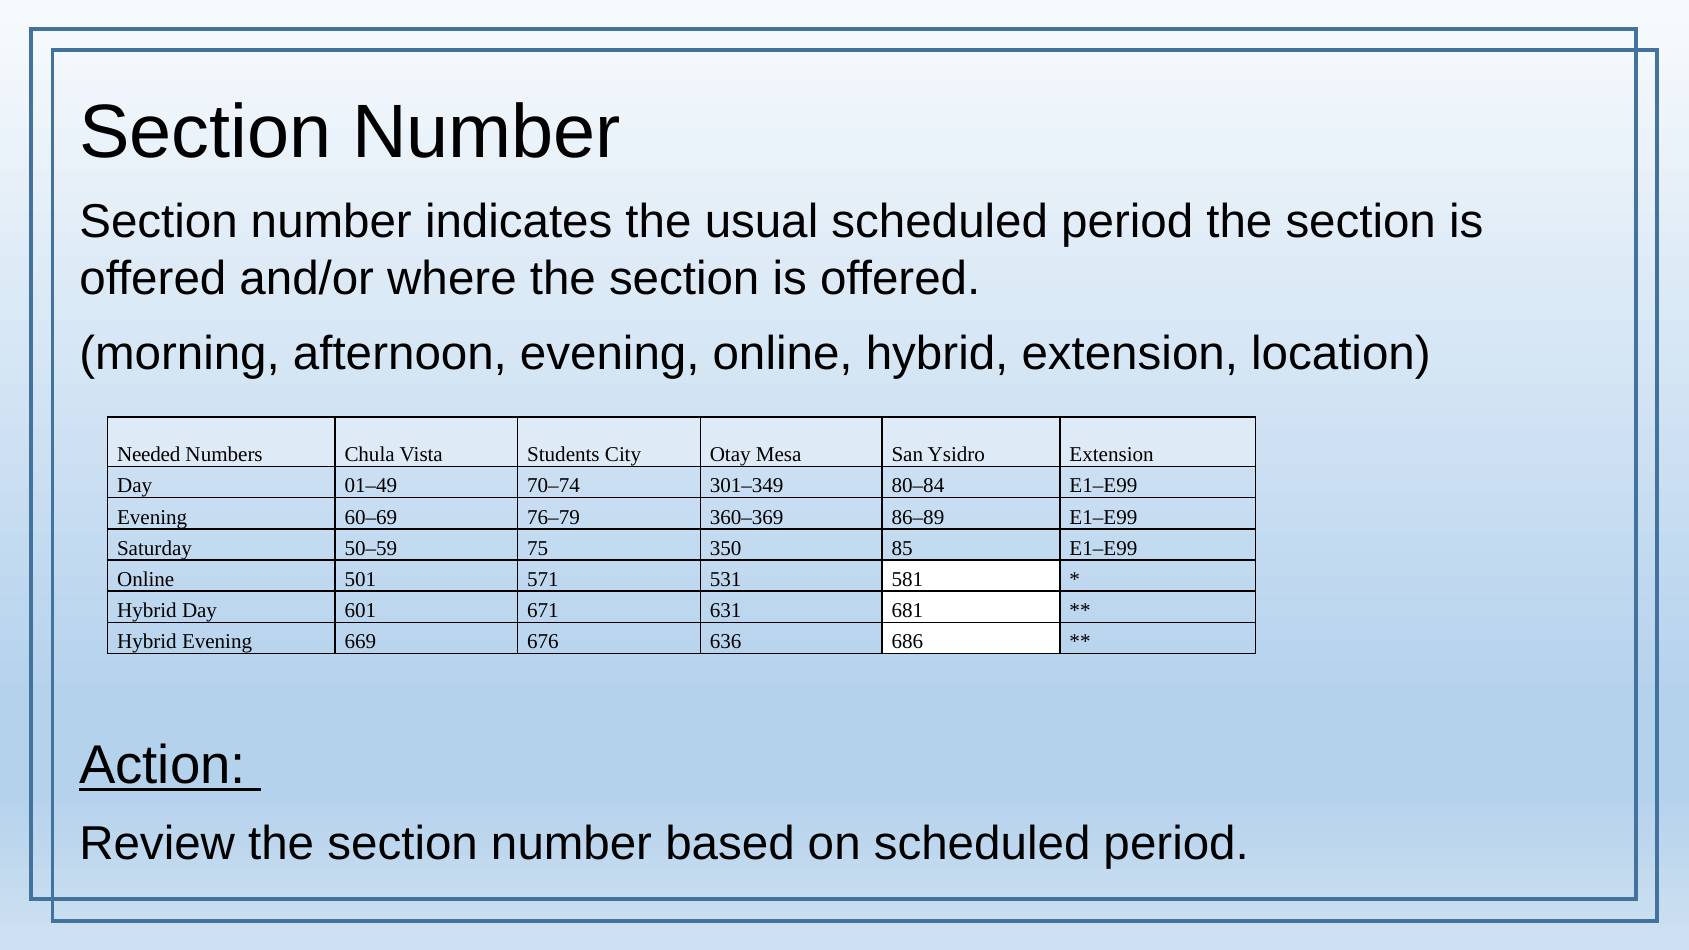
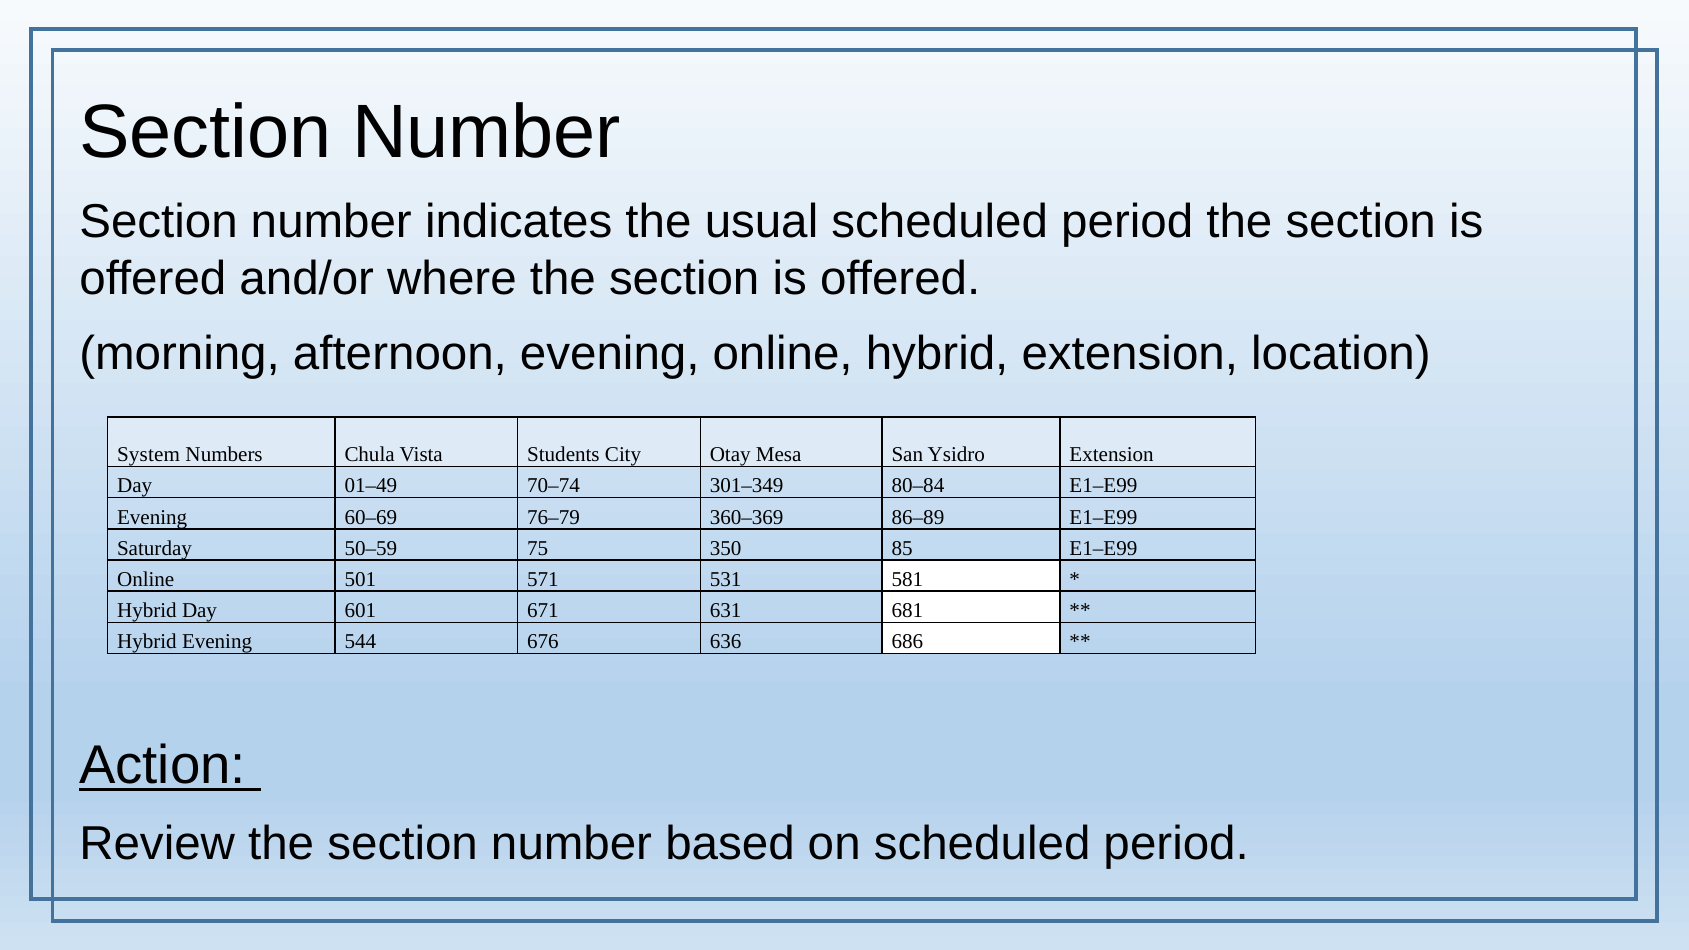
Needed: Needed -> System (149, 455)
669: 669 -> 544 (360, 642)
